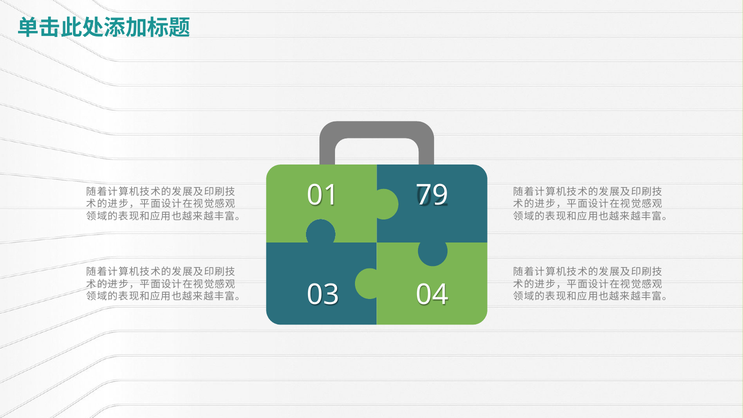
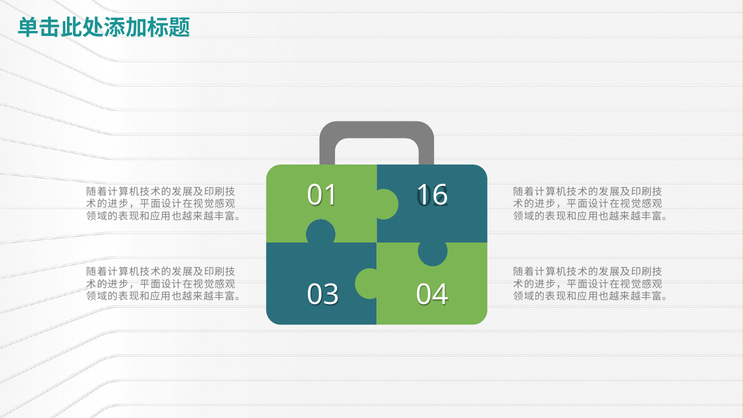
79: 79 -> 16 (432, 195)
